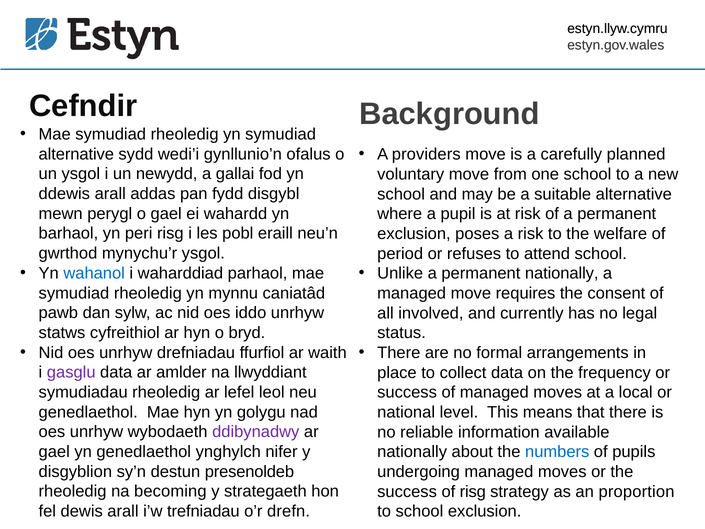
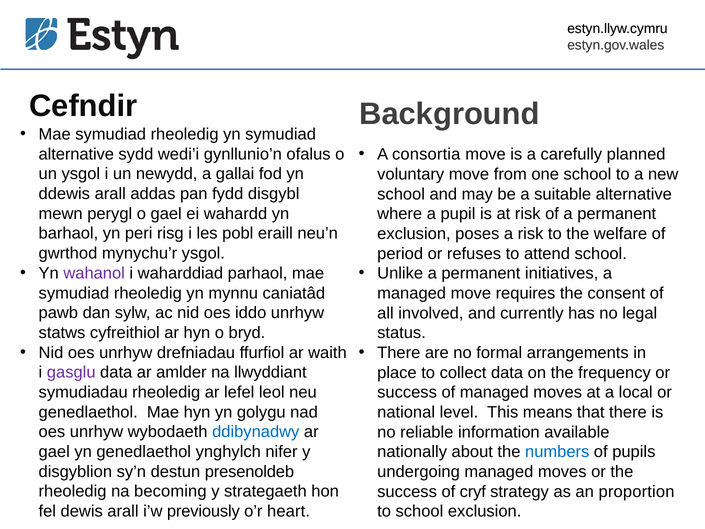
providers: providers -> consortia (426, 154)
wahanol colour: blue -> purple (94, 273)
permanent nationally: nationally -> initiatives (562, 273)
ddibynadwy colour: purple -> blue (256, 432)
of risg: risg -> cryf (473, 491)
trefniadau: trefniadau -> previously (203, 511)
drefn: drefn -> heart (289, 511)
